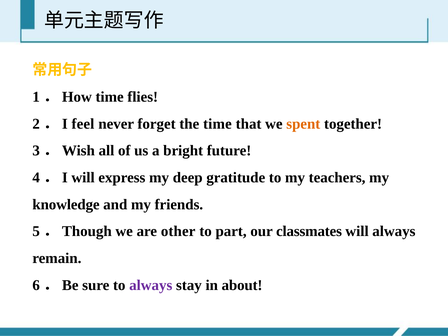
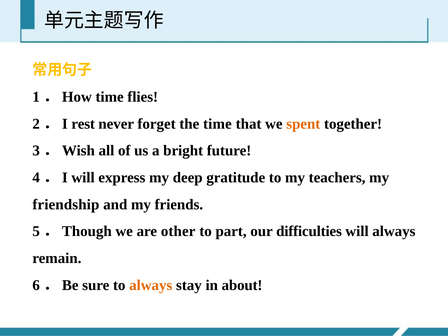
feel: feel -> rest (83, 124)
knowledge: knowledge -> friendship (66, 204)
classmates: classmates -> difficulties (309, 231)
always colour: purple -> orange (151, 285)
